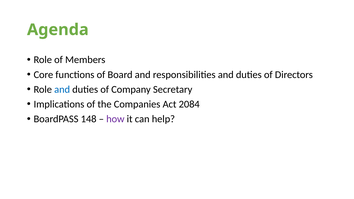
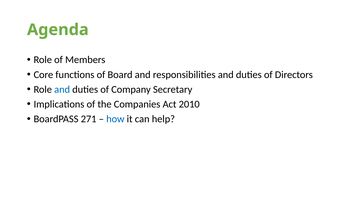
2084: 2084 -> 2010 (189, 104)
148: 148 -> 271 (89, 119)
how colour: purple -> blue (115, 119)
